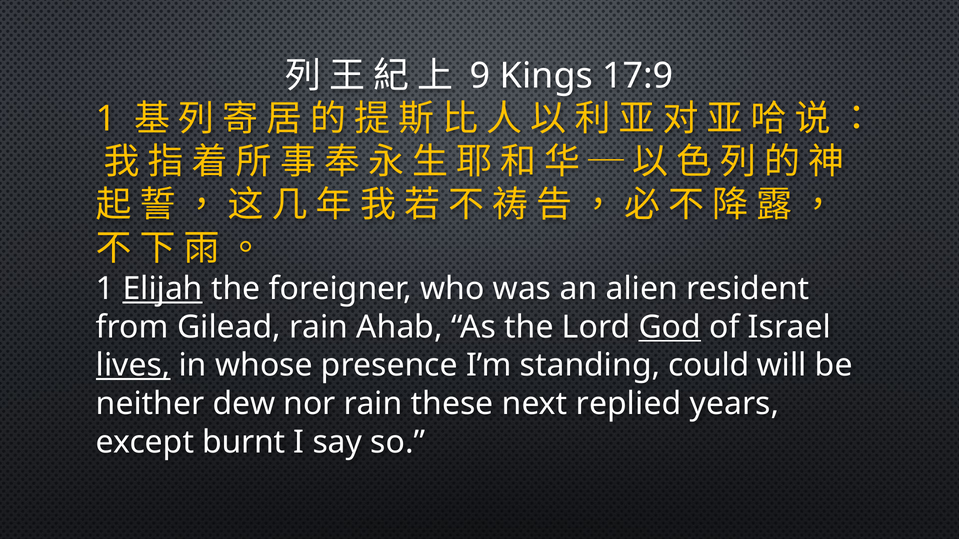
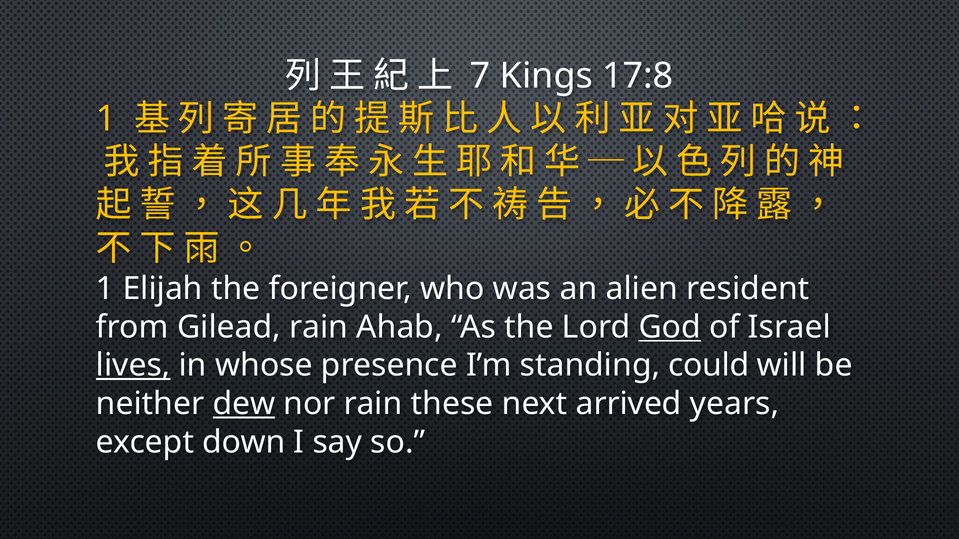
9: 9 -> 7 (480, 76)
17:9: 17:9 -> 17:8 (638, 76)
Elijah underline: present -> none (163, 289)
dew underline: none -> present (244, 404)
replied: replied -> arrived (629, 404)
burnt: burnt -> down (244, 442)
